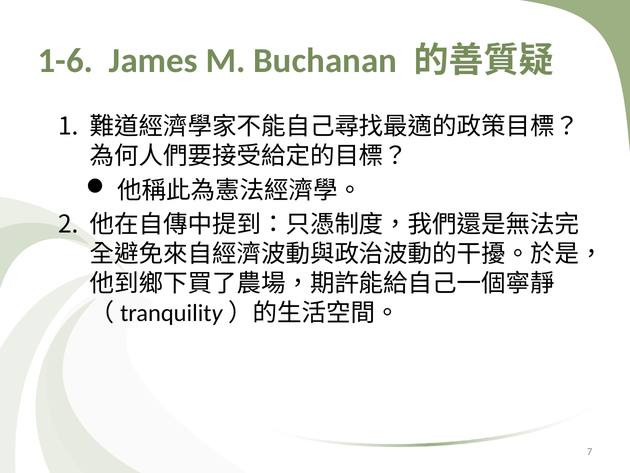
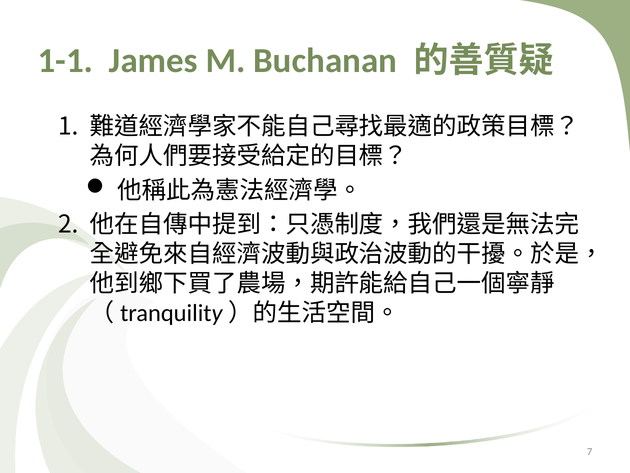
1-6: 1-6 -> 1-1 (66, 61)
